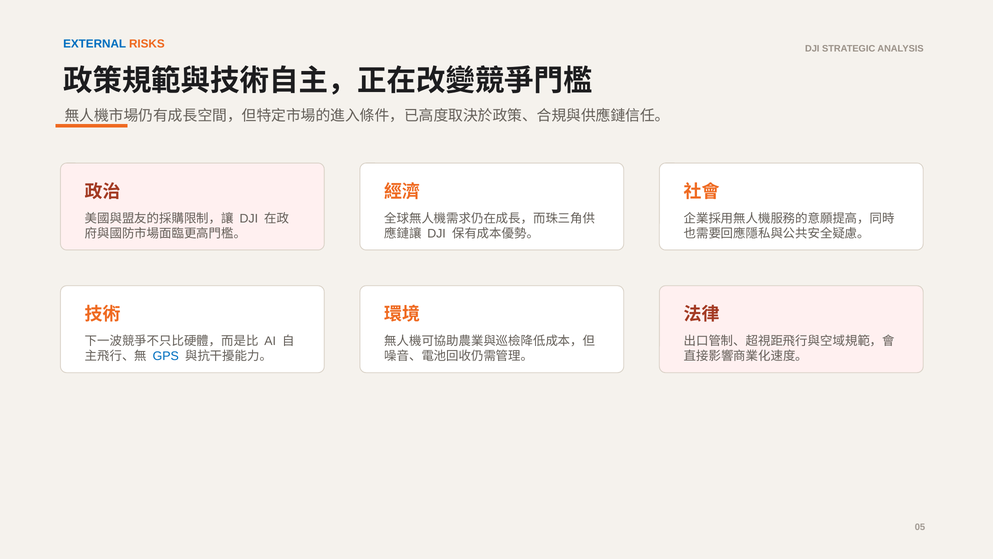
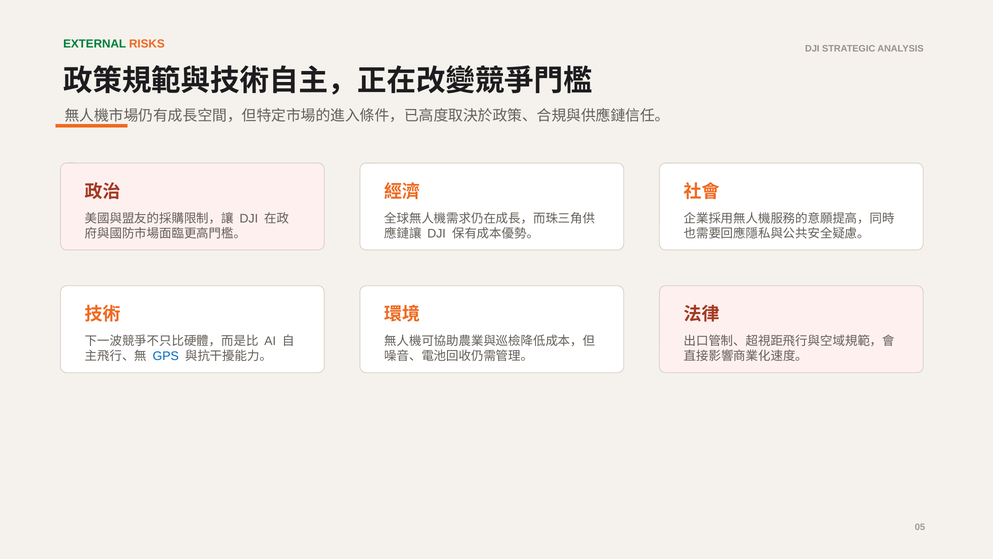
EXTERNAL colour: blue -> green (95, 44)
